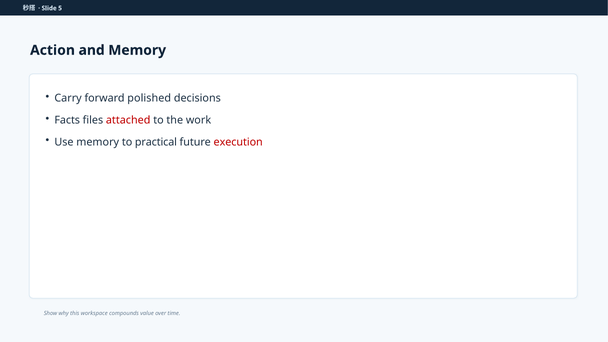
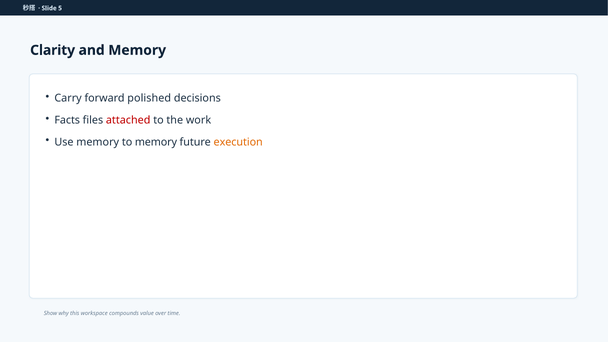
Action: Action -> Clarity (53, 50)
to practical: practical -> memory (156, 142)
execution colour: red -> orange (238, 142)
